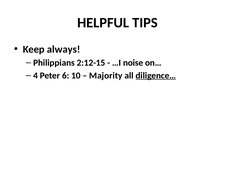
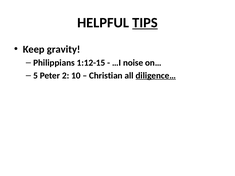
TIPS underline: none -> present (145, 23)
always: always -> gravity (64, 49)
2:12-15: 2:12-15 -> 1:12-15 (91, 63)
4: 4 -> 5 (36, 76)
6: 6 -> 2 (66, 76)
Majority: Majority -> Christian (106, 76)
